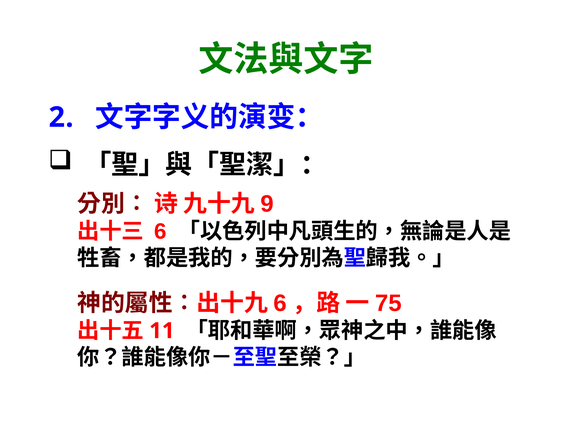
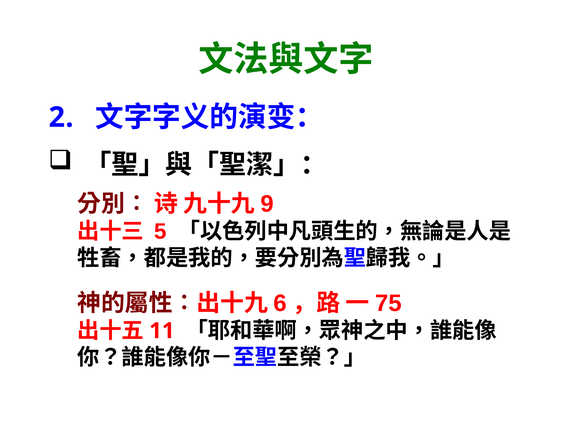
6: 6 -> 5 (160, 232)
